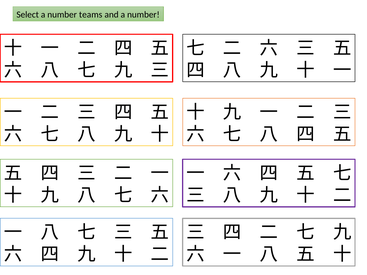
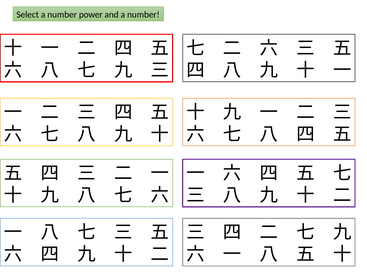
teams: teams -> power (91, 15)
